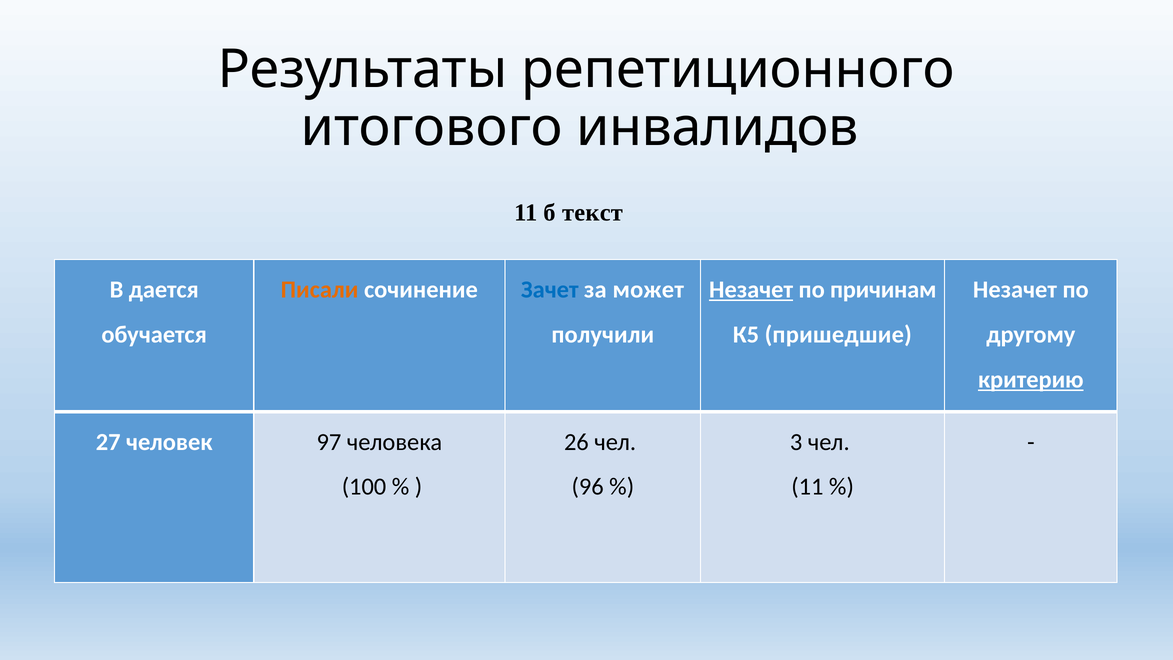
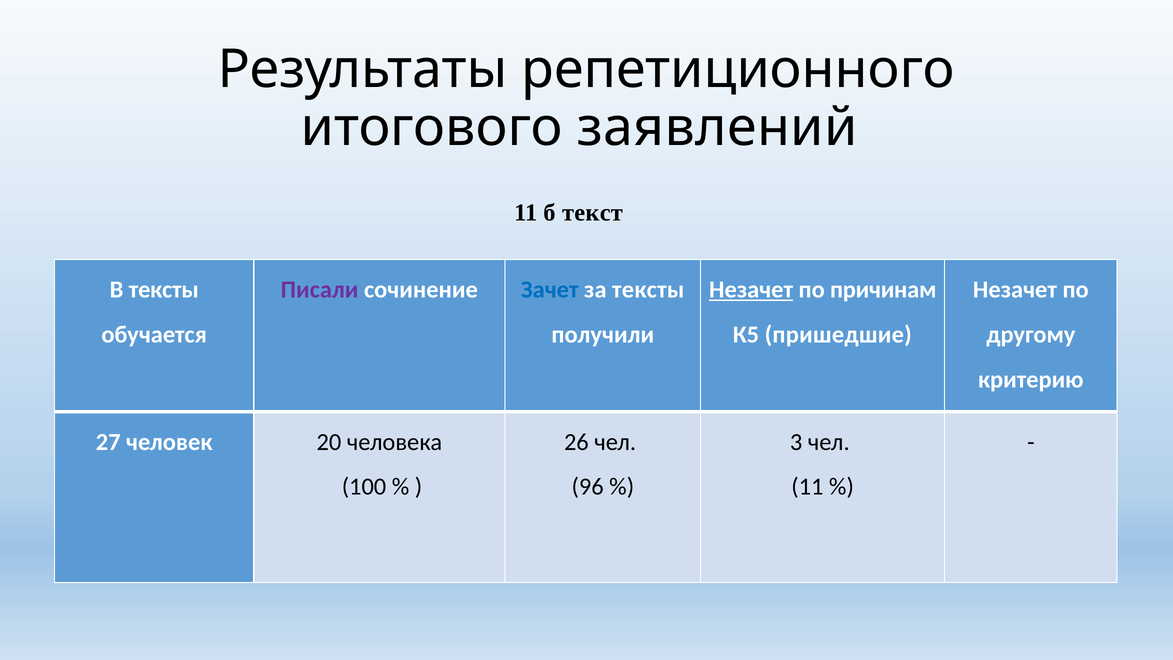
инвалидов: инвалидов -> заявлений (717, 128)
В дается: дается -> тексты (164, 290)
Писали colour: orange -> purple (320, 290)
за может: может -> тексты (648, 290)
критерию underline: present -> none (1031, 379)
97: 97 -> 20 (329, 442)
